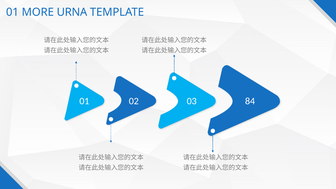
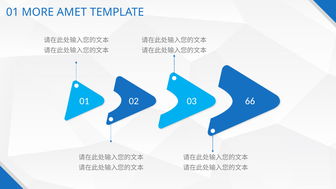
URNA: URNA -> AMET (72, 12)
84: 84 -> 66 (250, 101)
